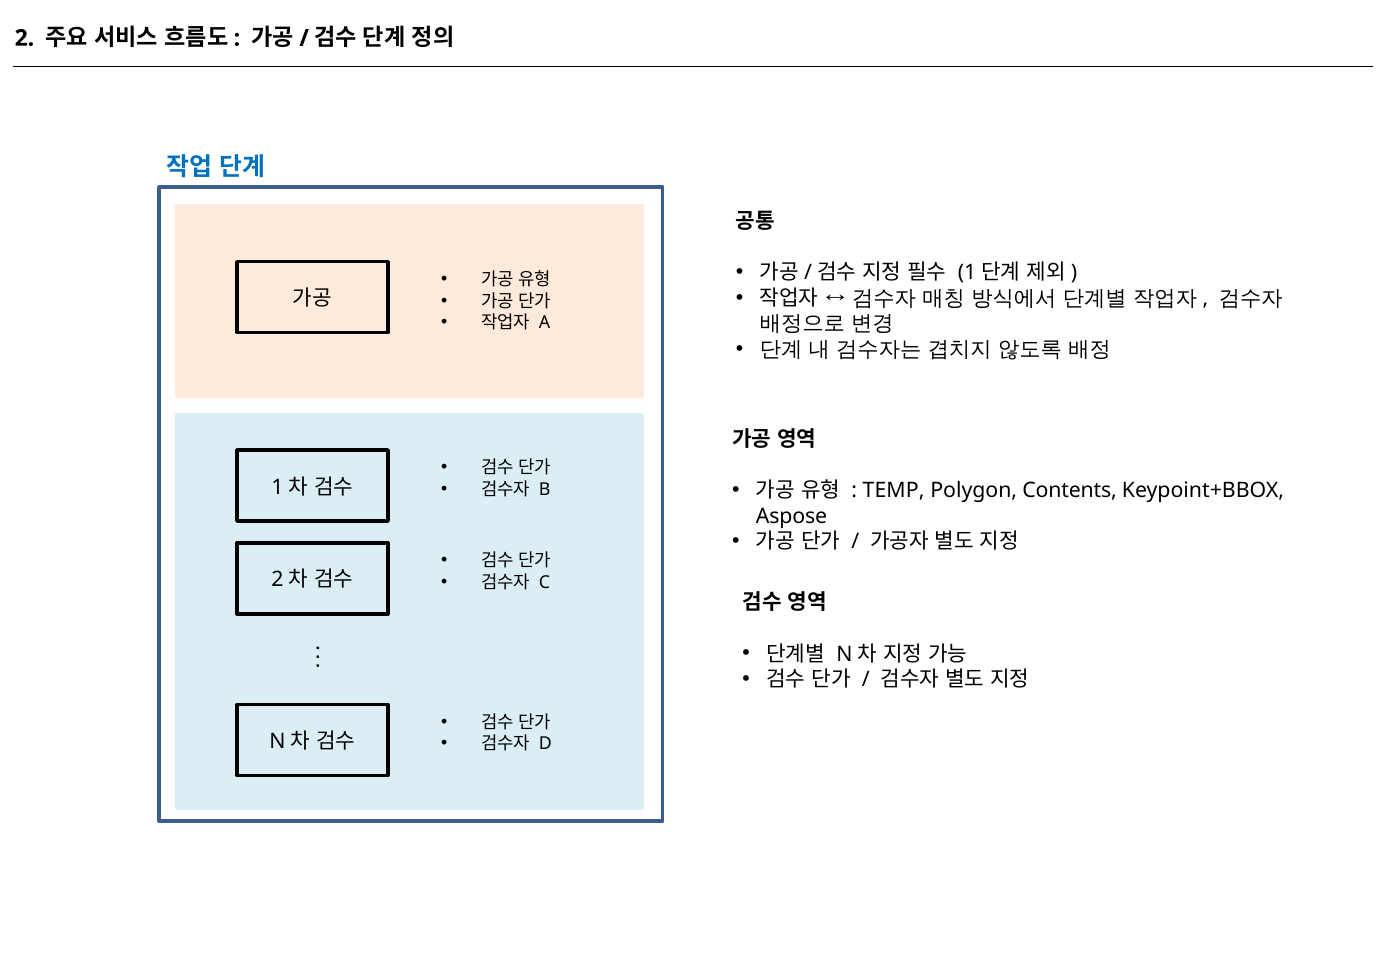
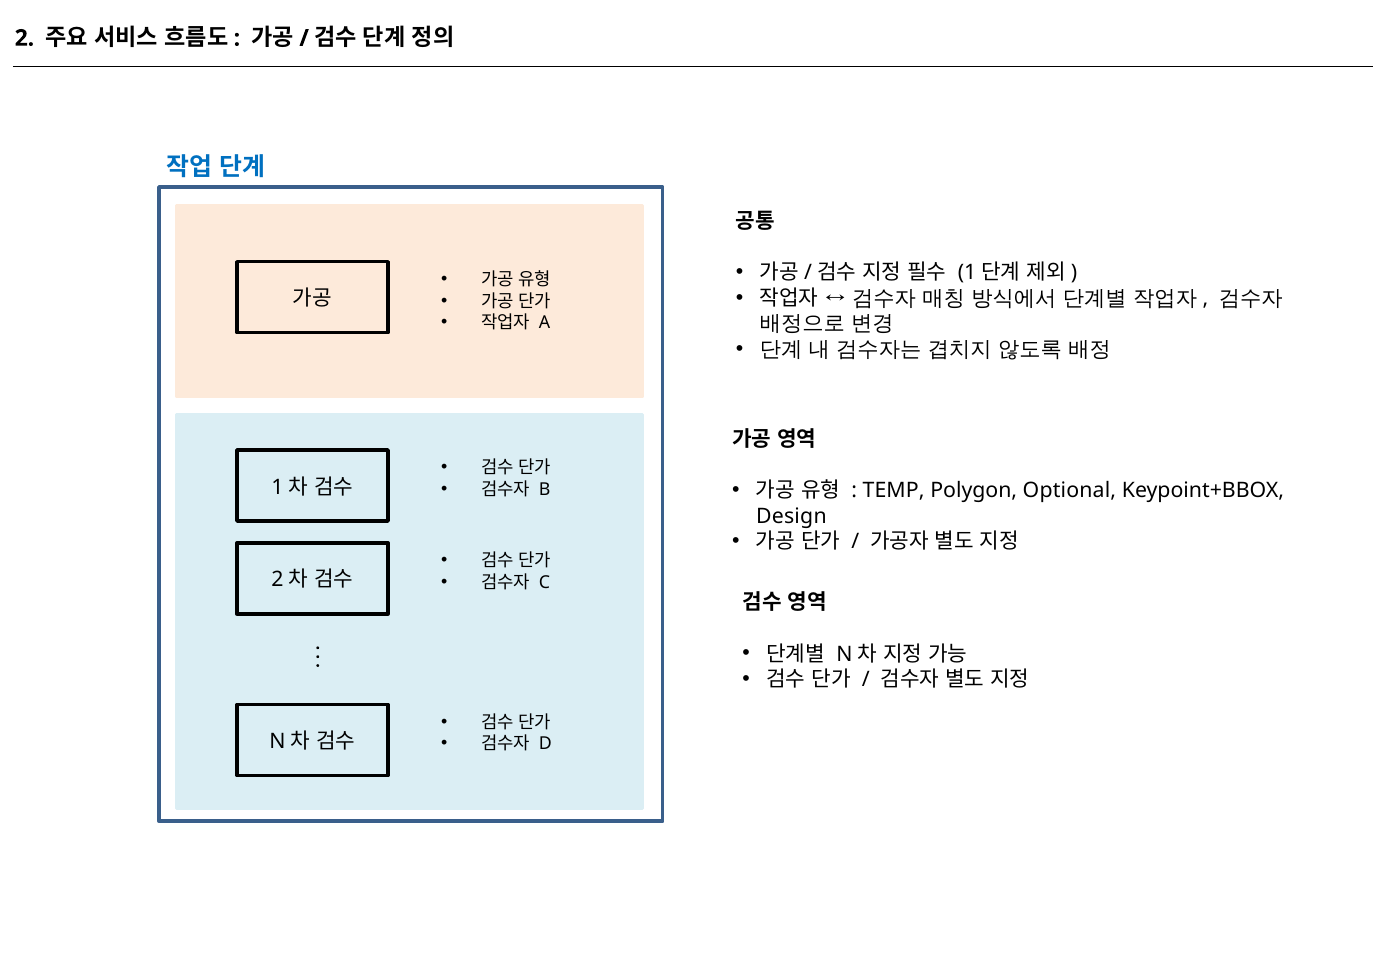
Contents: Contents -> Optional (1069, 491)
Aspose: Aspose -> Design (791, 517)
